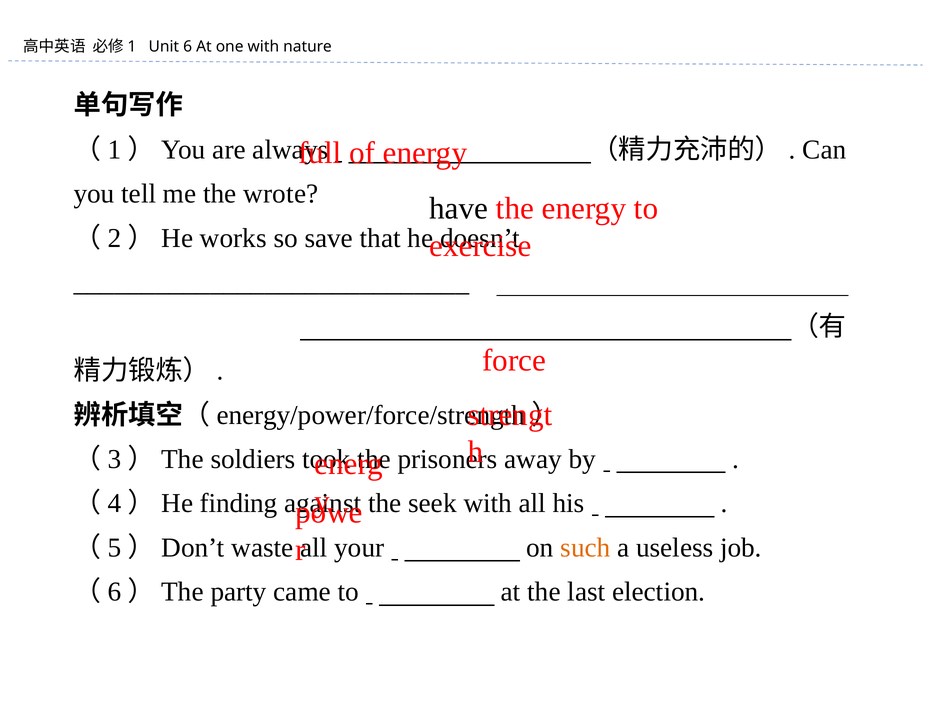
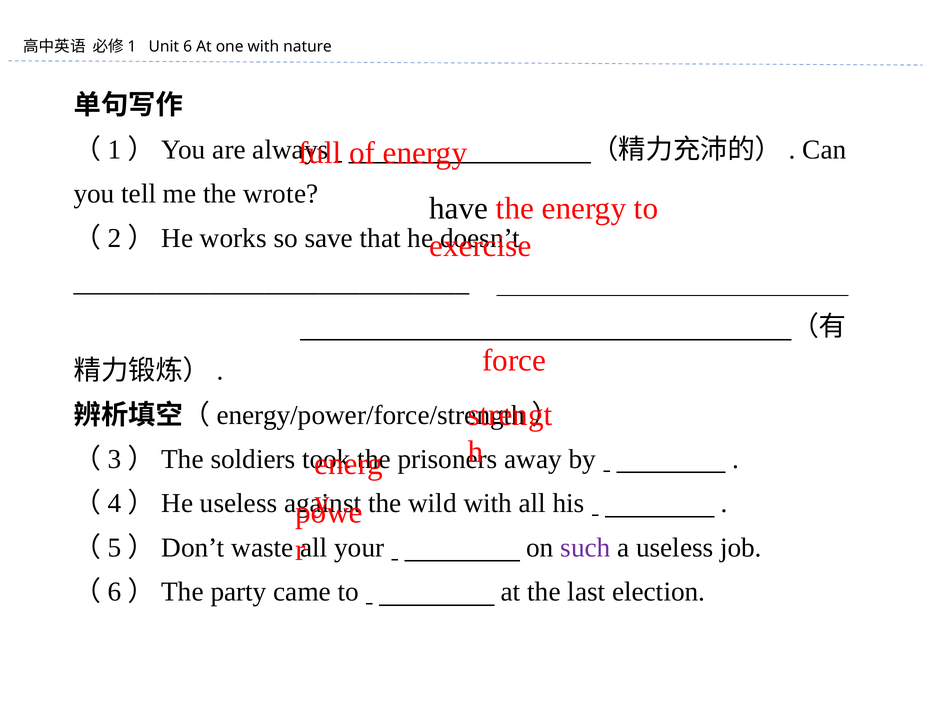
（4）He finding: finding -> useless (239, 503)
seek: seek -> wild (432, 503)
such colour: orange -> purple (585, 548)
